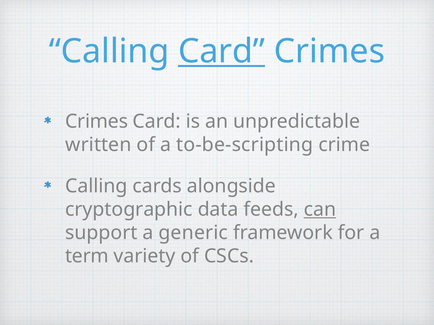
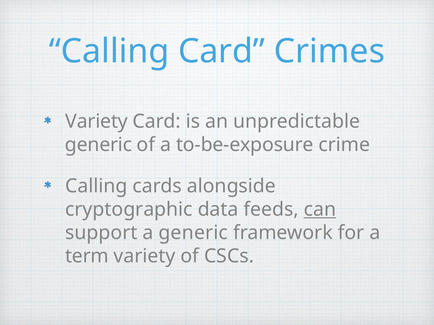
Card underline: present -> none (222, 52)
Crimes: Crimes -> Variety (97, 122)
written: written -> generic (99, 145)
to-be-scripting: to-be-scripting -> to-be-exposure (245, 145)
